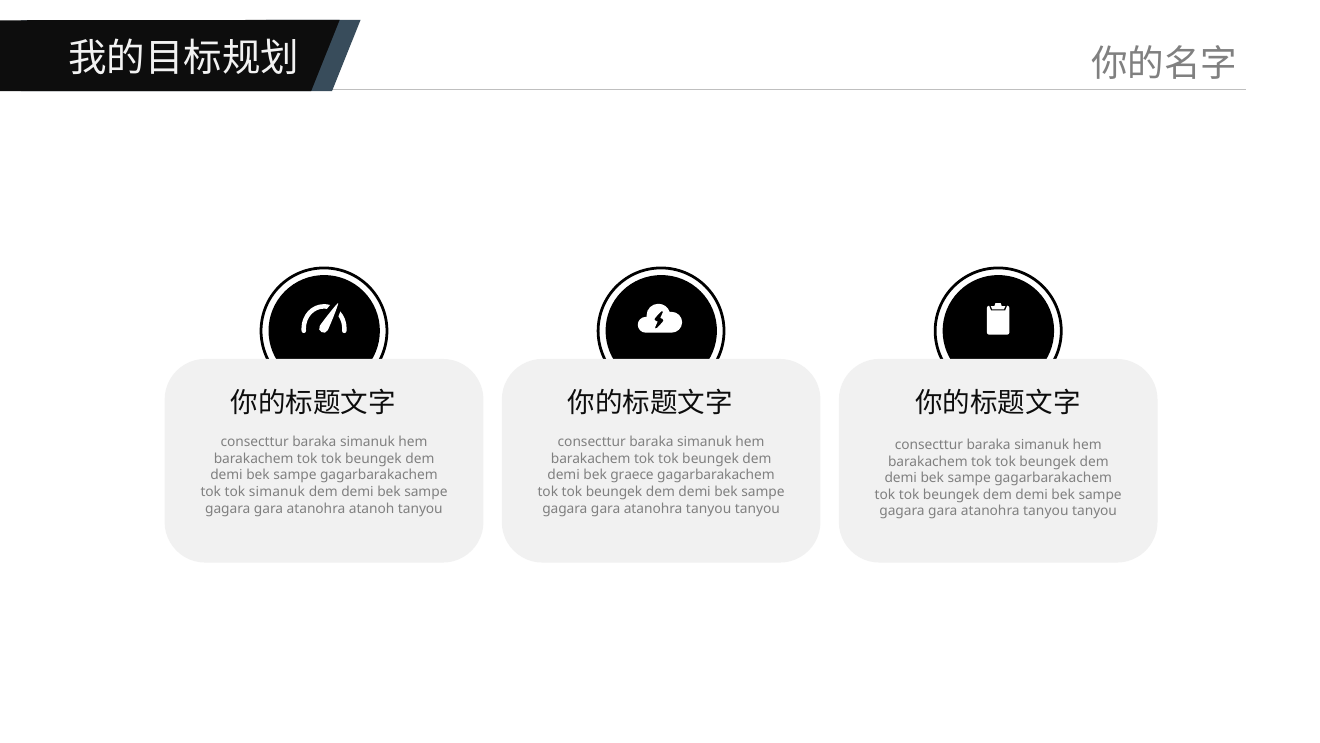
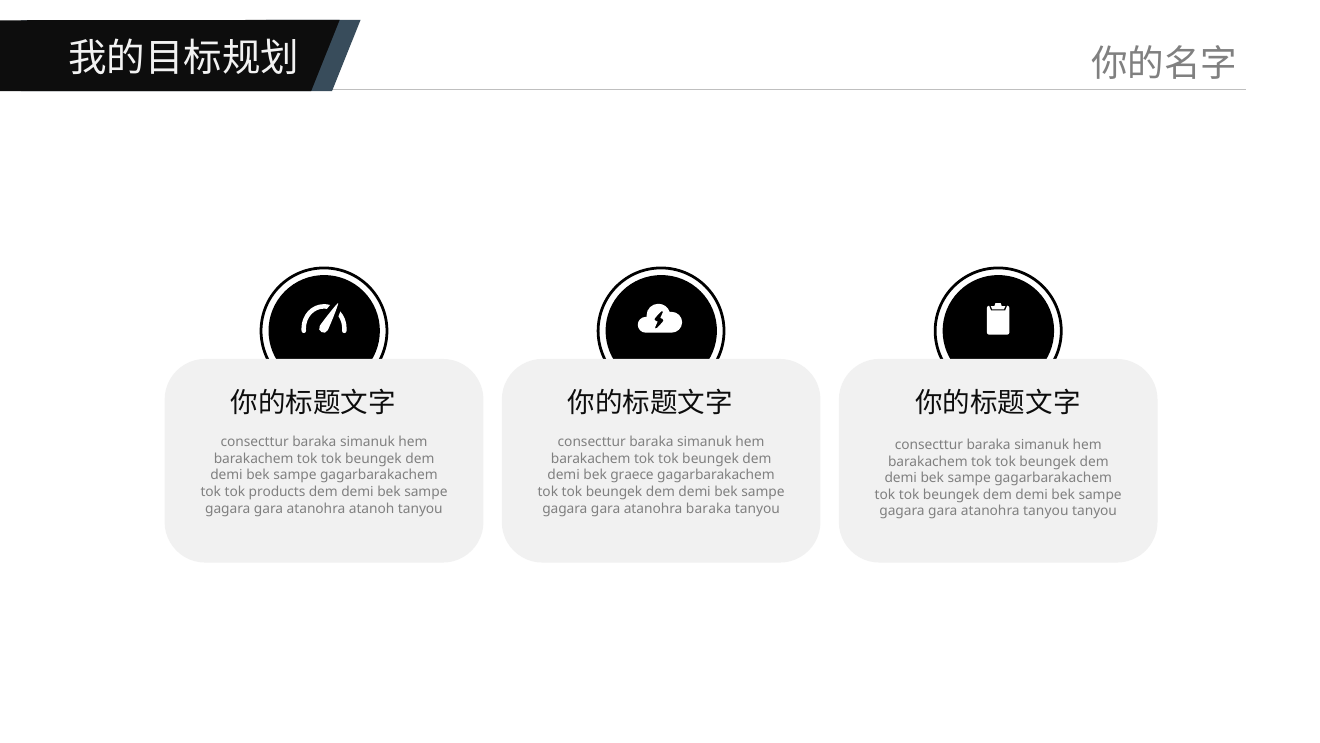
tok simanuk: simanuk -> products (277, 492)
tanyou: tanyou -> baraka (709, 508)
